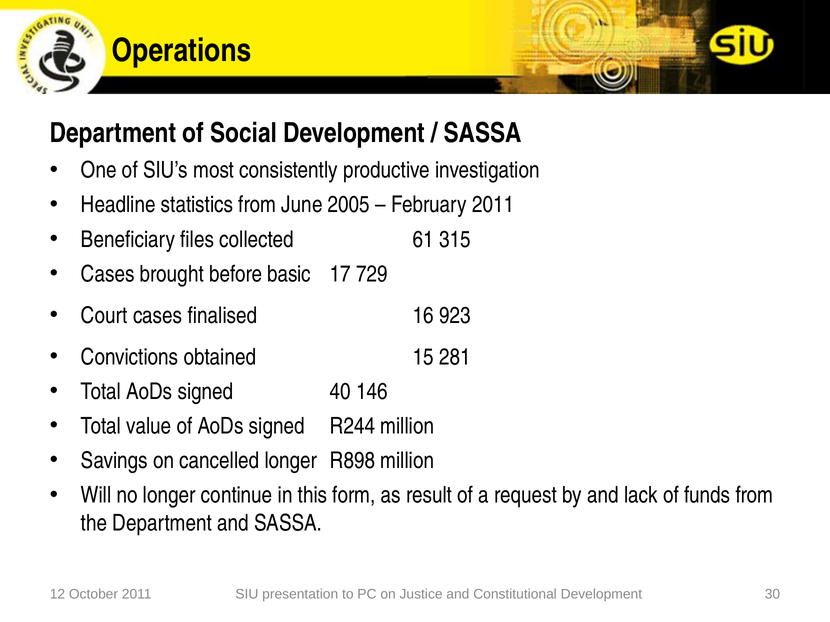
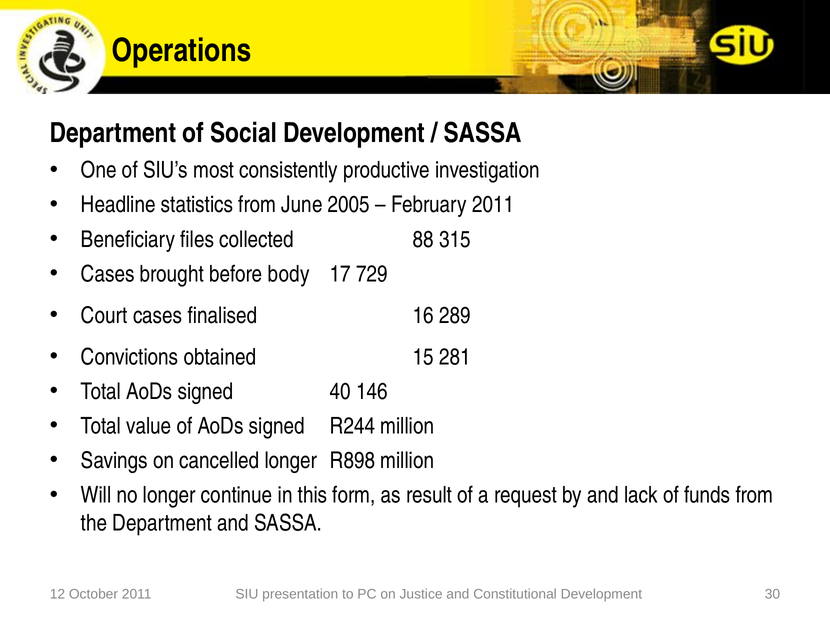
61: 61 -> 88 (423, 240)
basic: basic -> body (289, 274)
923: 923 -> 289 (455, 316)
